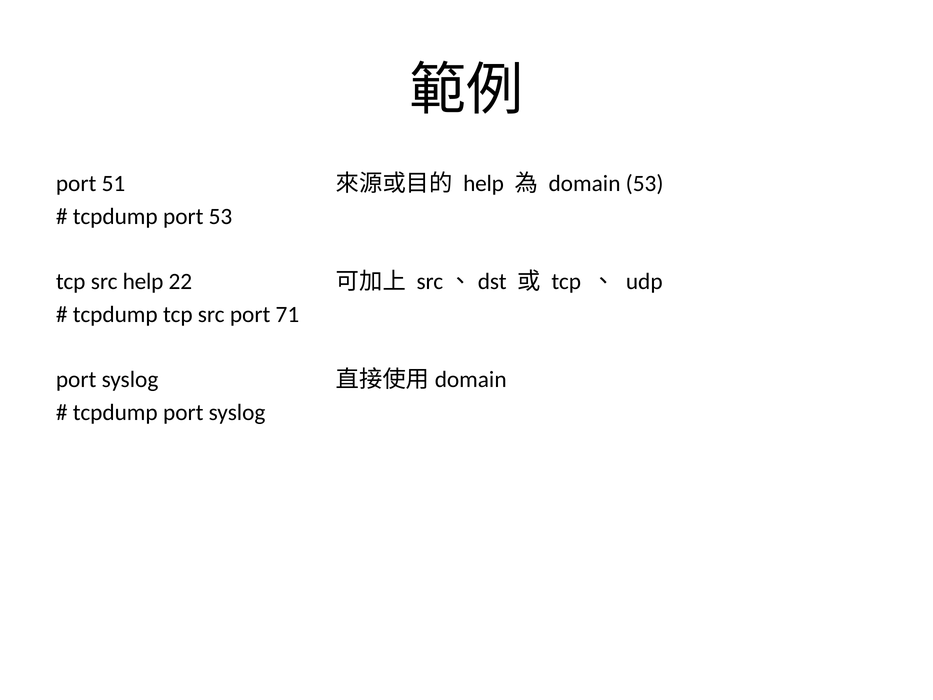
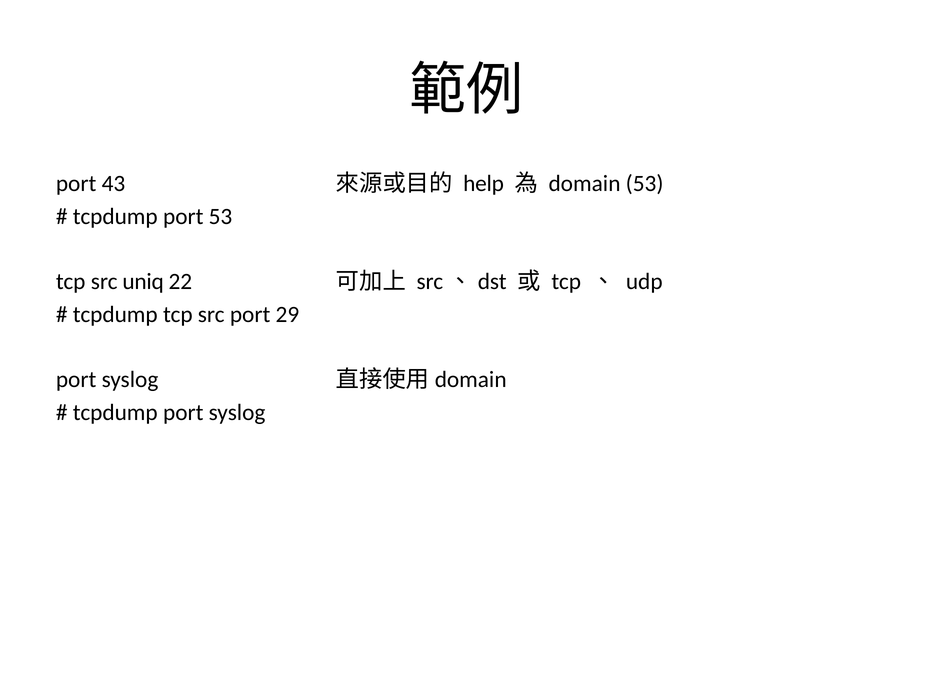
51: 51 -> 43 (113, 184)
src help: help -> uniq (143, 282)
71: 71 -> 29 (287, 314)
